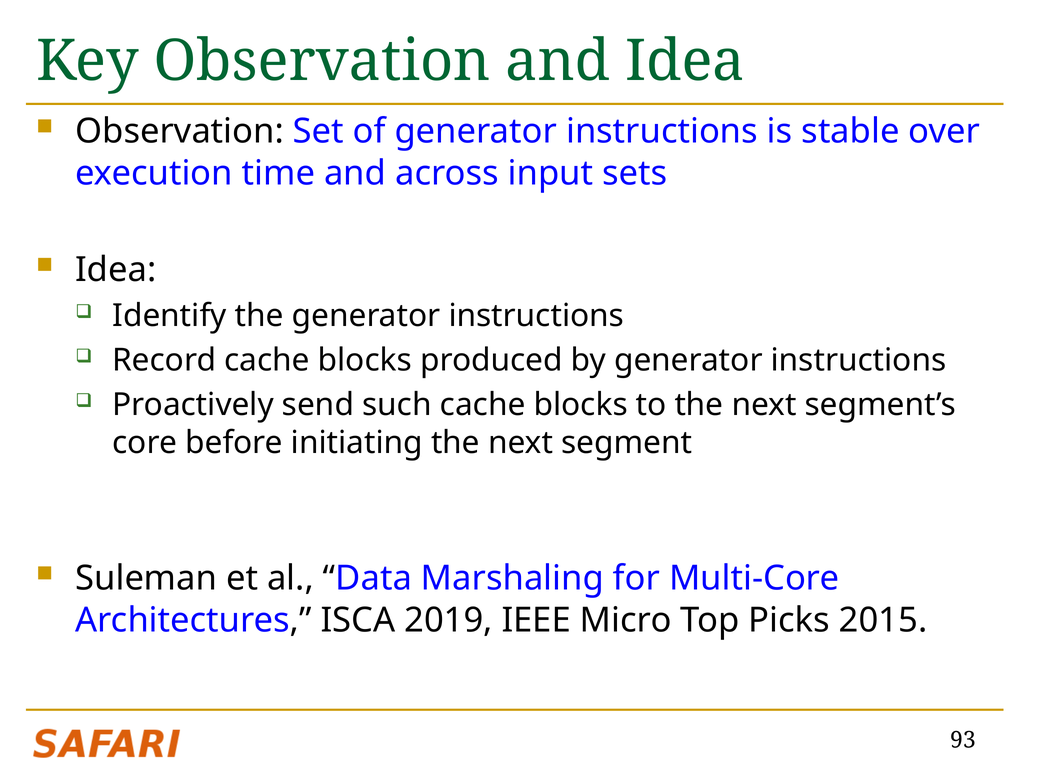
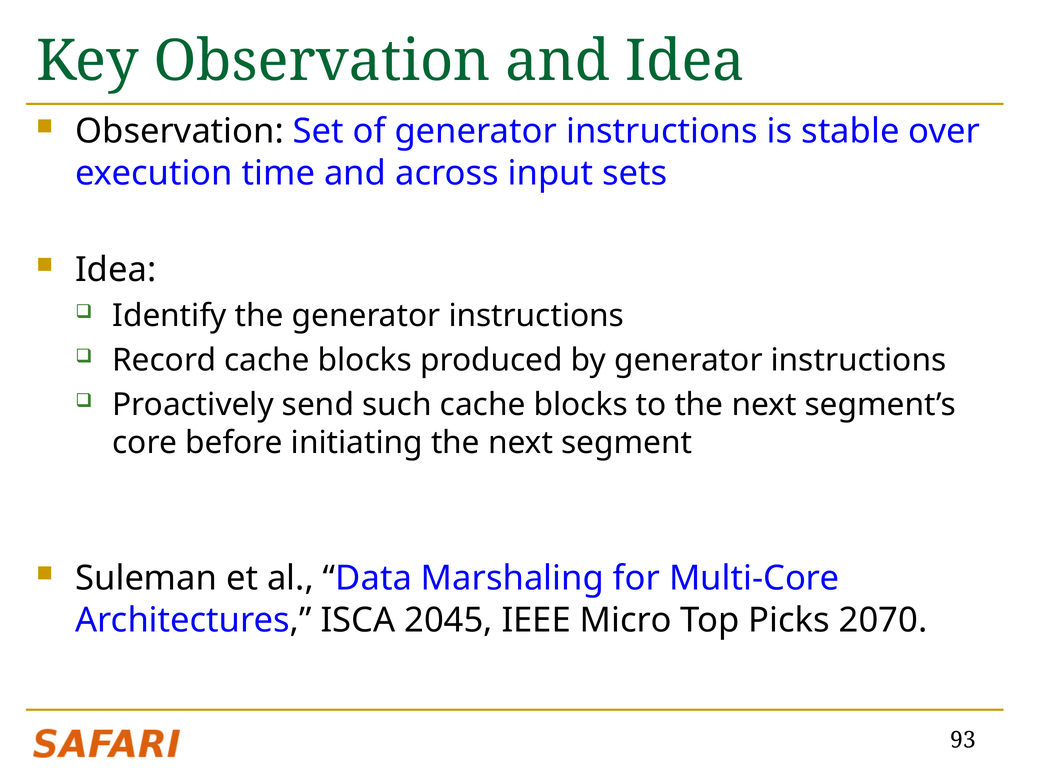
2019: 2019 -> 2045 (448, 620)
2015: 2015 -> 2070 (883, 620)
